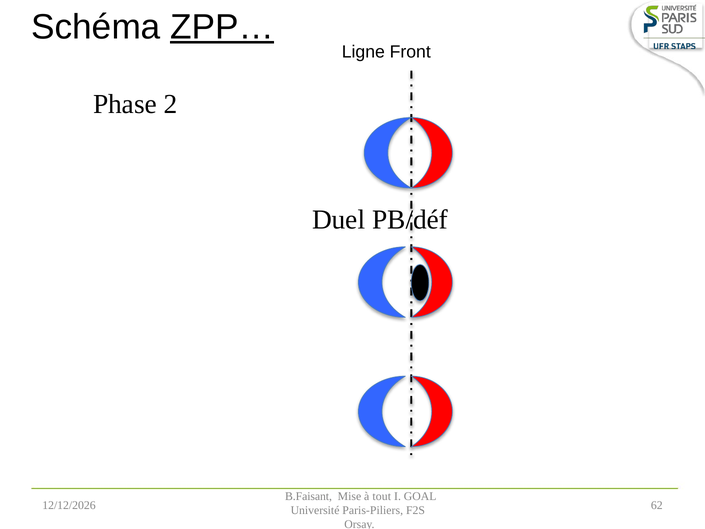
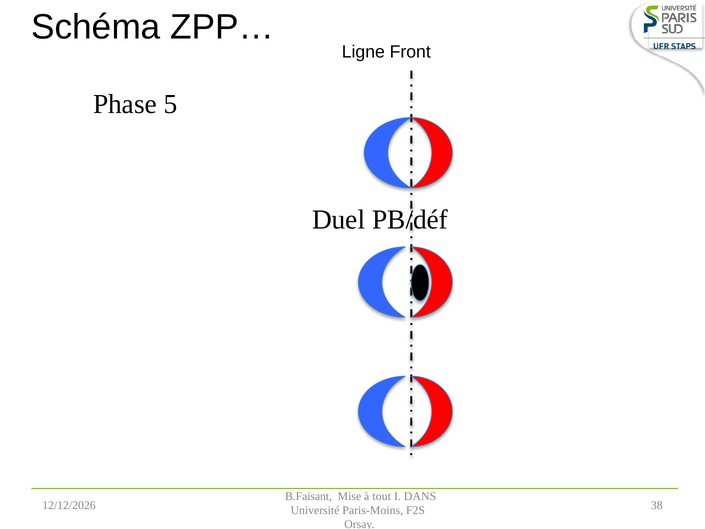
ZPP… underline: present -> none (222, 27)
2: 2 -> 5 (170, 104)
GOAL: GOAL -> DANS (420, 496)
62: 62 -> 38 (657, 505)
Paris-Piliers: Paris-Piliers -> Paris-Moins (373, 510)
